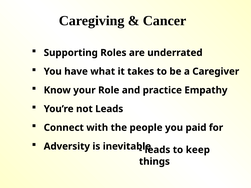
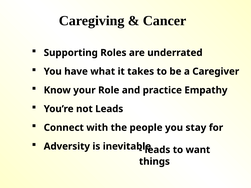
paid: paid -> stay (196, 128)
keep: keep -> want (198, 150)
